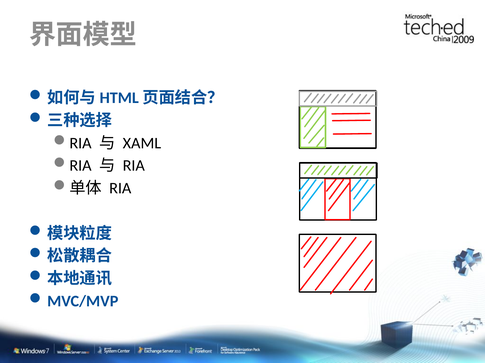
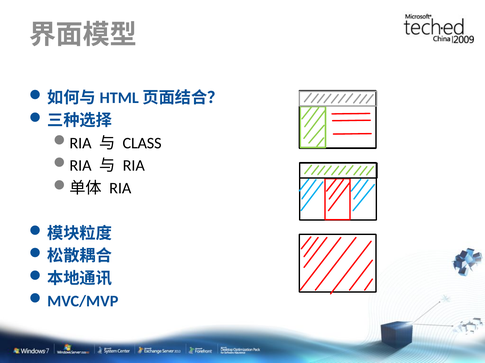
XAML: XAML -> CLASS (142, 143)
